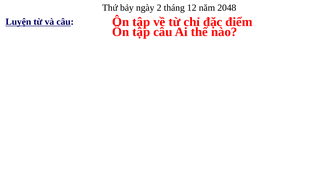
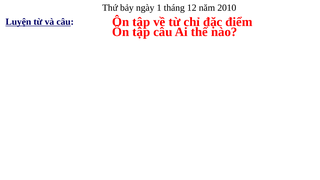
2: 2 -> 1 (159, 8)
2048: 2048 -> 2010 (227, 8)
